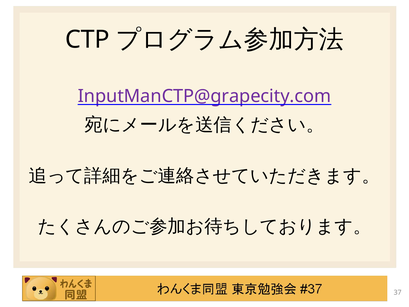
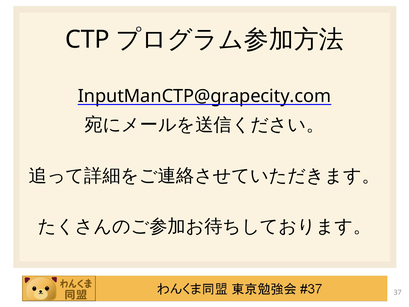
InputManCTP@grapecity.com colour: purple -> black (204, 96)
